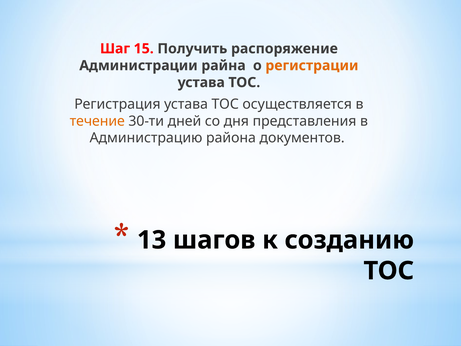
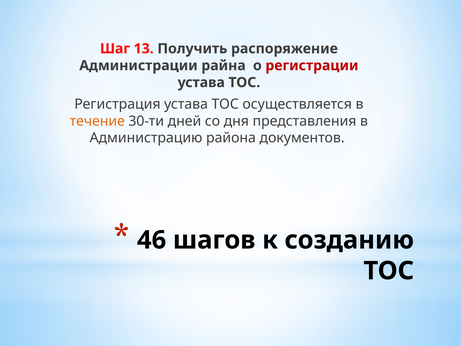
15: 15 -> 13 (144, 49)
регистрации colour: orange -> red (312, 66)
13: 13 -> 46 (152, 240)
